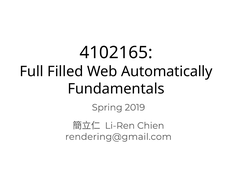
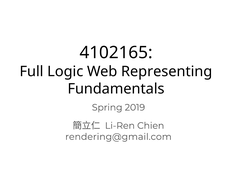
Filled: Filled -> Logic (65, 71)
Automatically: Automatically -> Representing (167, 71)
